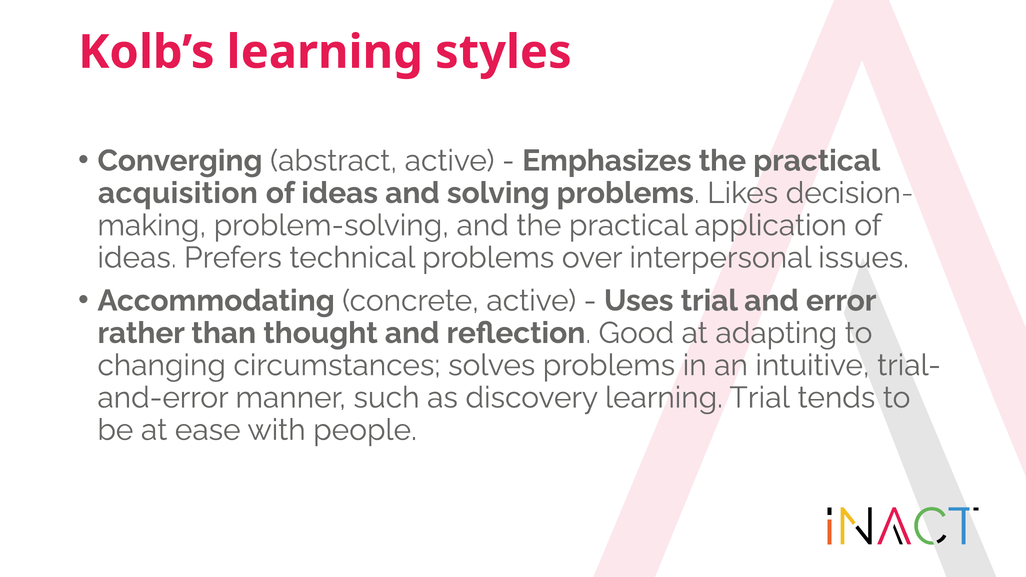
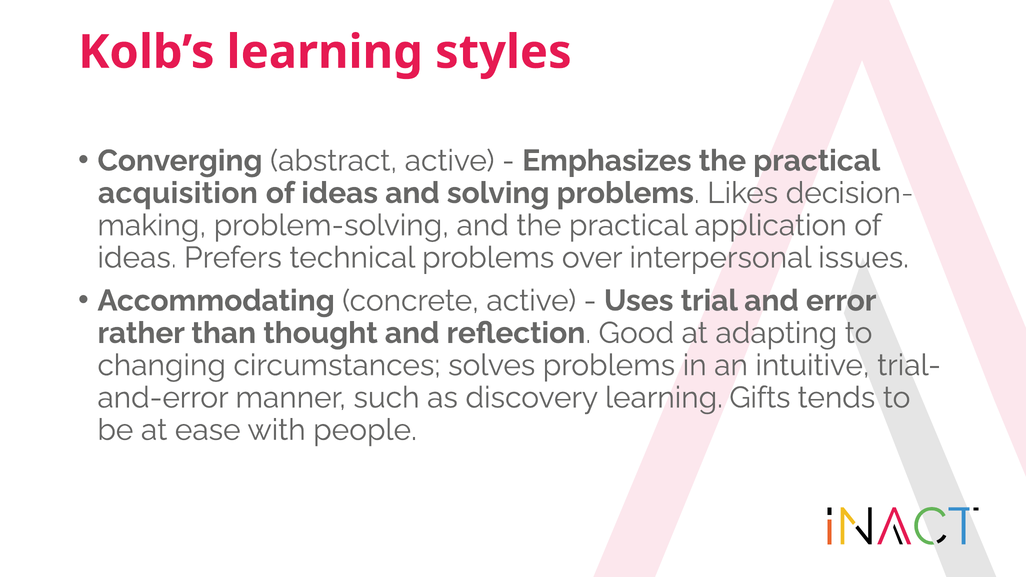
learning Trial: Trial -> Gifts (760, 398)
